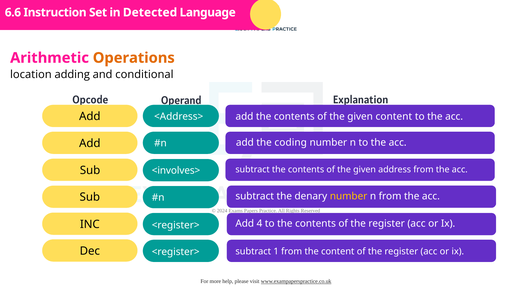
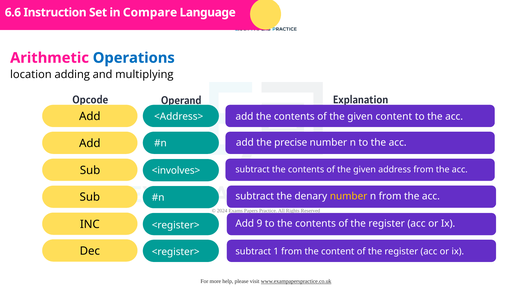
Detected: Detected -> Compare (150, 12)
Operations colour: orange -> blue (134, 58)
conditional: conditional -> multiplying (144, 74)
coding: coding -> precise (291, 142)
4: 4 -> 9 (259, 223)
